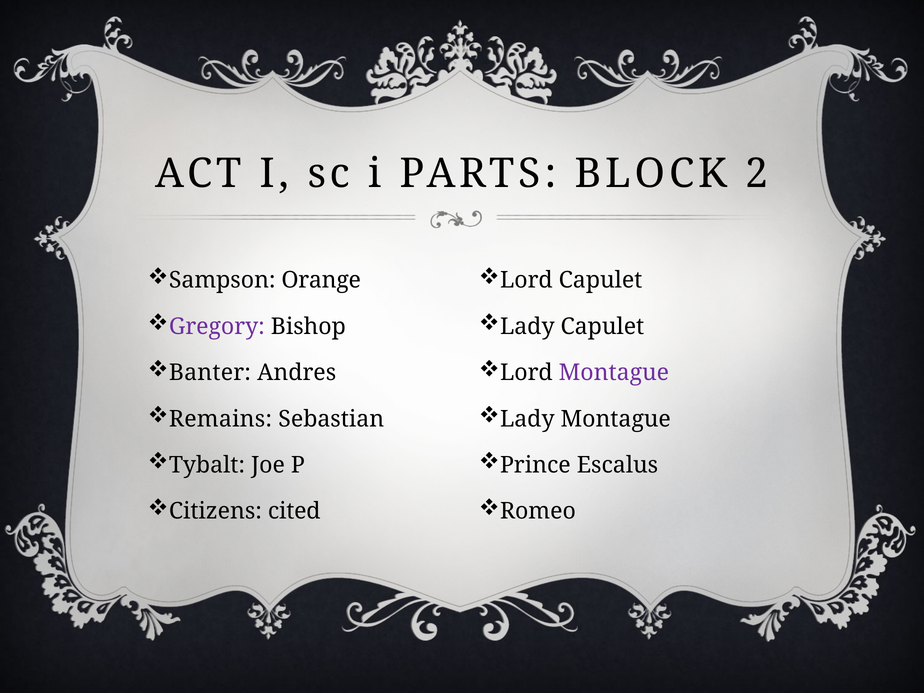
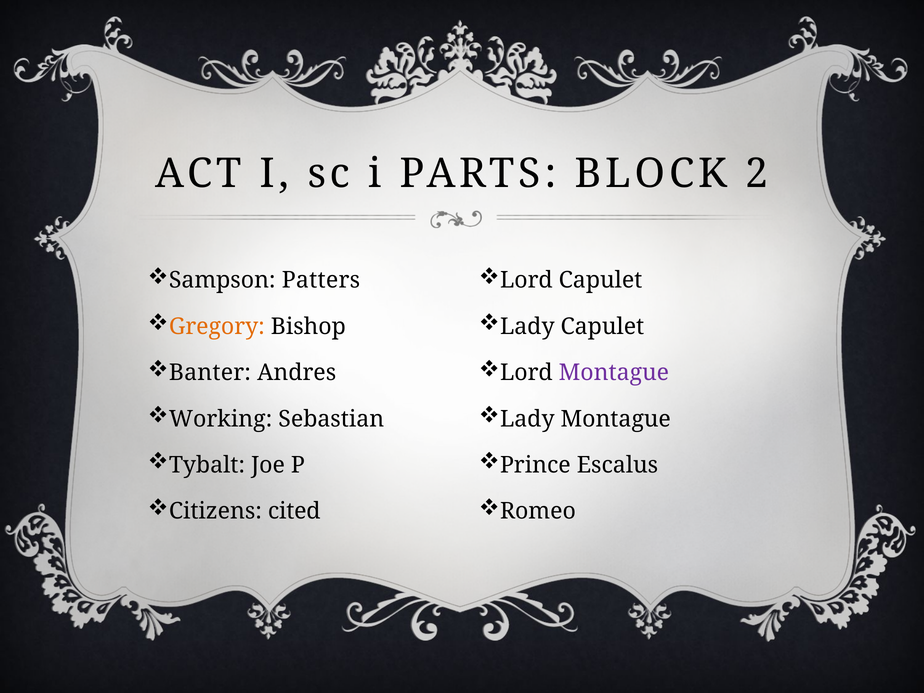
Orange: Orange -> Patters (321, 280)
Gregory colour: purple -> orange (217, 327)
Remains: Remains -> Working (221, 419)
